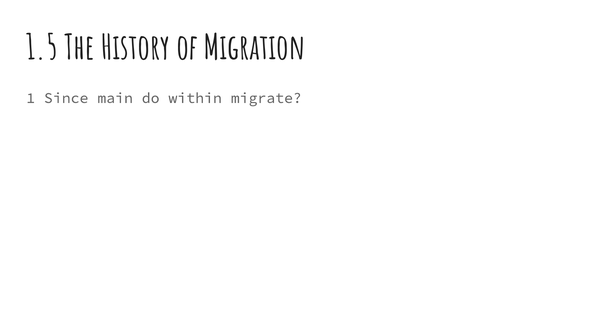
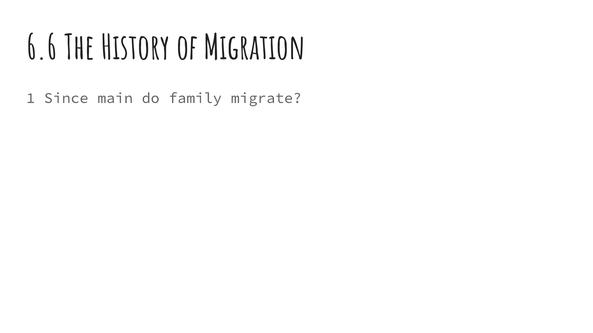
1.5: 1.5 -> 6.6 (42, 48)
within: within -> family (195, 98)
